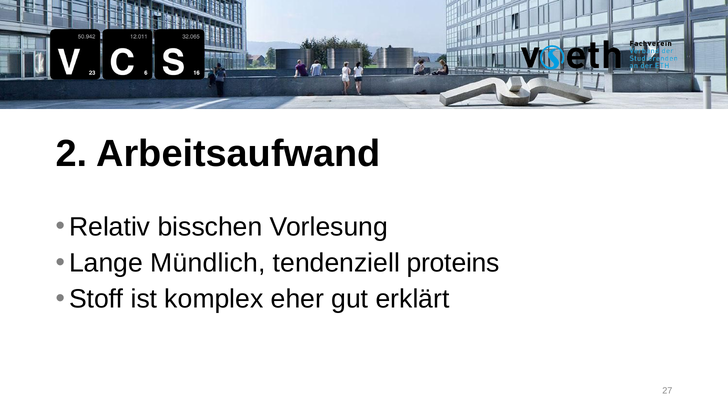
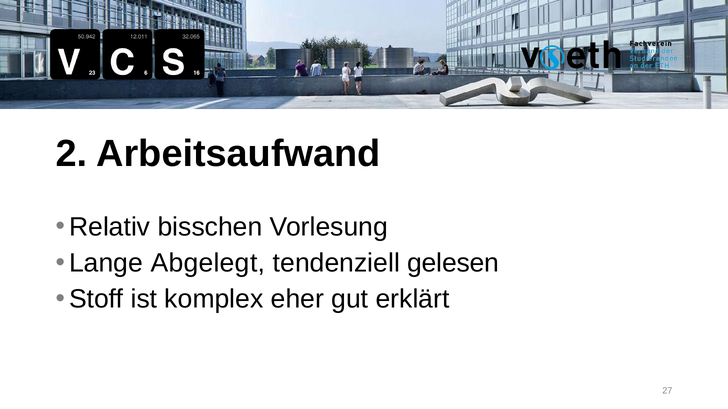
Mündlich: Mündlich -> Abgelegt (208, 263)
proteins: proteins -> gelesen (453, 263)
